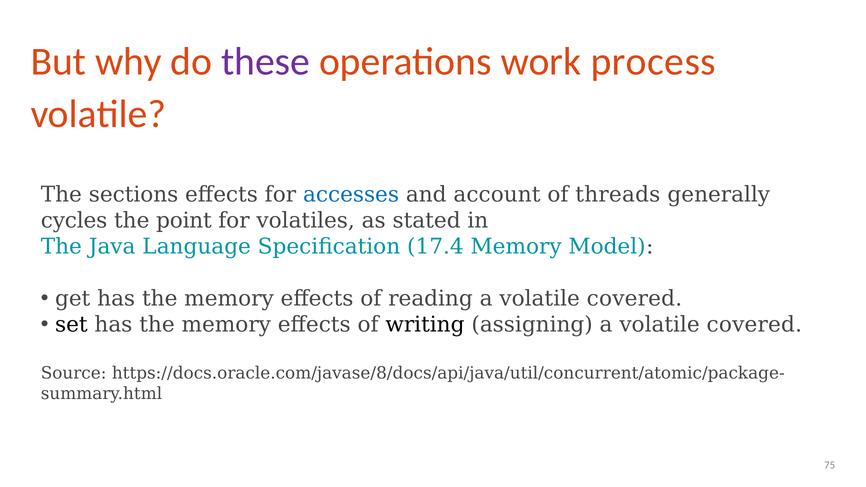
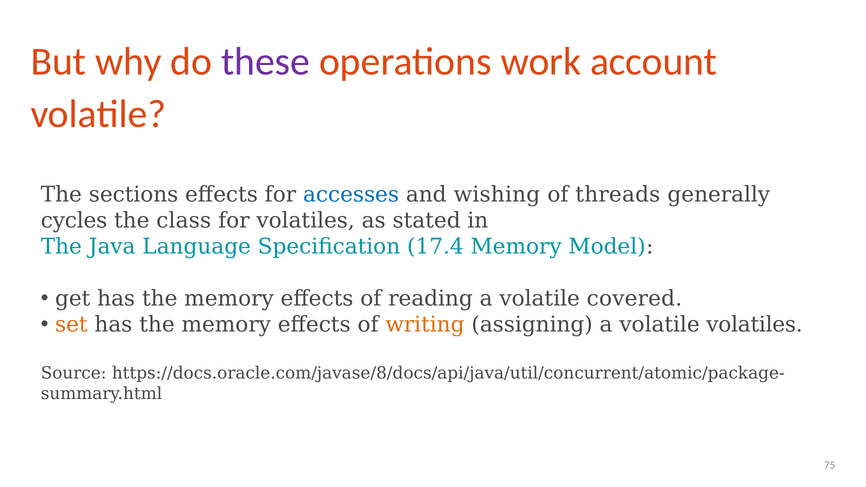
process: process -> account (654, 62)
account: account -> wishing (497, 195)
point: point -> class (184, 221)
set colour: black -> orange (71, 325)
writing colour: black -> orange (425, 325)
assigning a volatile covered: covered -> volatiles (755, 325)
